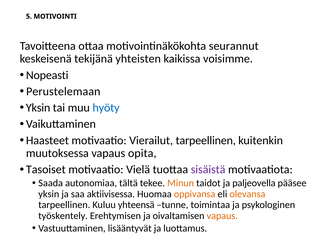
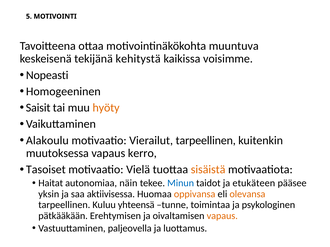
seurannut: seurannut -> muuntuva (234, 46)
yhteisten: yhteisten -> kehitystä (138, 59)
Perustelemaan: Perustelemaan -> Homogeeninen (63, 92)
Yksin: Yksin -> Saisit (38, 108)
hyöty colour: blue -> orange (106, 108)
Haasteet: Haasteet -> Alakoulu (47, 141)
opita: opita -> kerro (142, 154)
sisäistä colour: purple -> orange (208, 170)
Saada: Saada -> Haitat (51, 183)
tältä: tältä -> näin (128, 183)
Minun colour: orange -> blue (181, 183)
paljeovella: paljeovella -> etukäteen (254, 183)
työskentely: työskentely -> pätkääkään (63, 216)
lisääntyvät: lisääntyvät -> paljeovella (130, 229)
